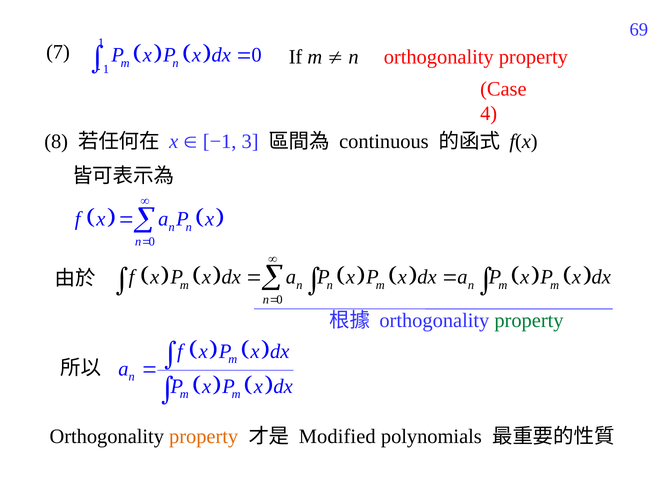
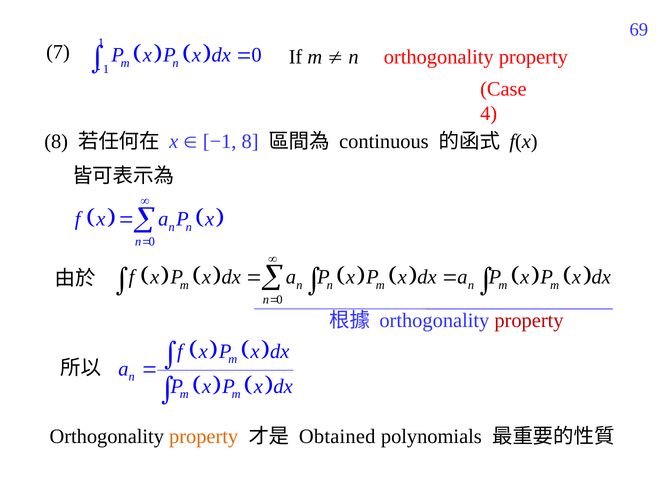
−1 3: 3 -> 8 (250, 142)
property colour: green -> red (529, 321)
Modified: Modified -> Obtained (337, 437)
